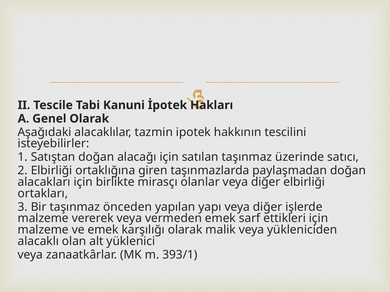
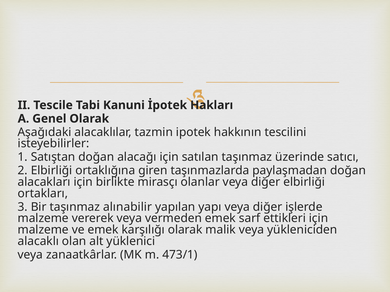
önceden: önceden -> alınabilir (128, 207)
393/1: 393/1 -> 473/1 (180, 255)
